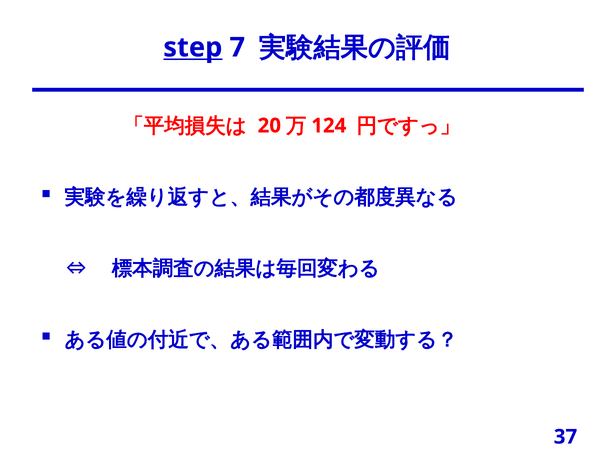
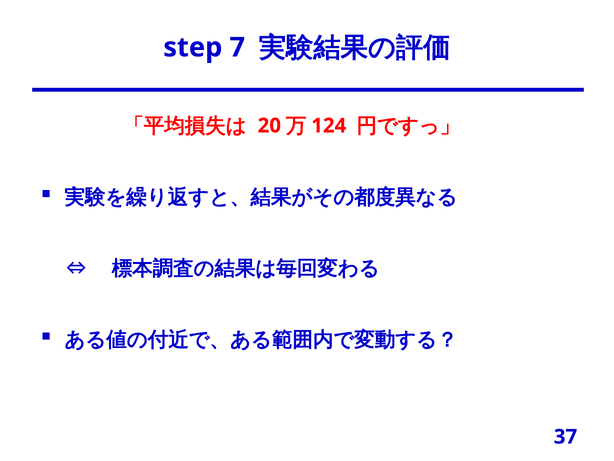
step underline: present -> none (193, 47)
